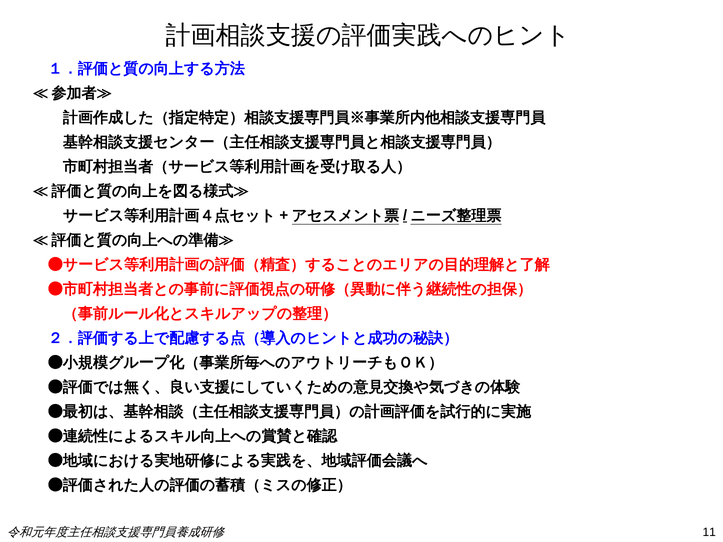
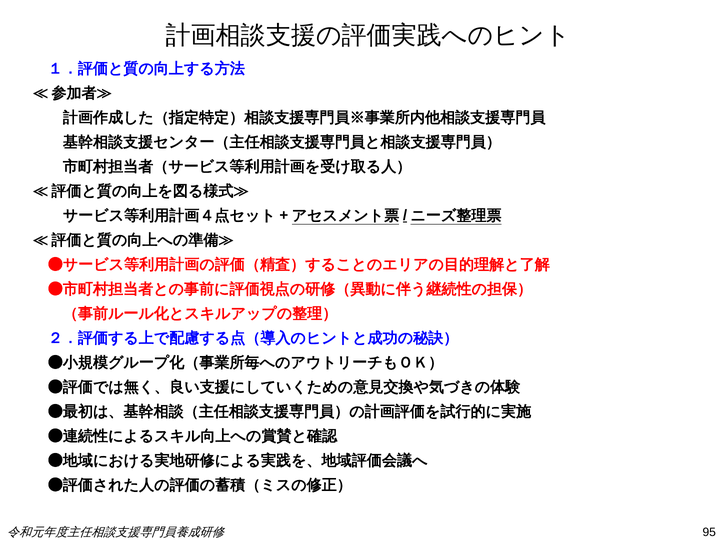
11: 11 -> 95 (709, 533)
